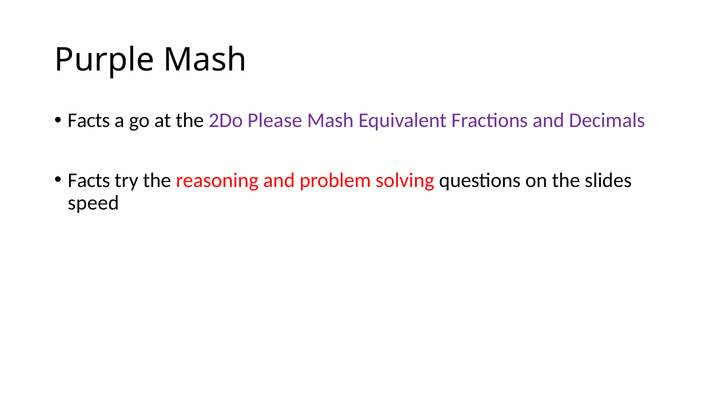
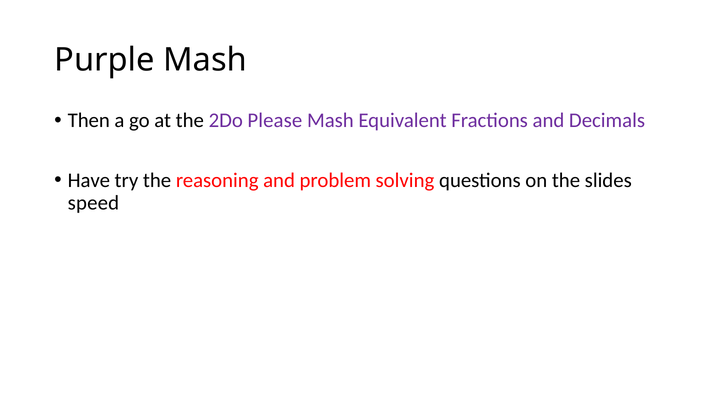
Facts: Facts -> Then (89, 121)
Facts: Facts -> Have (89, 180)
